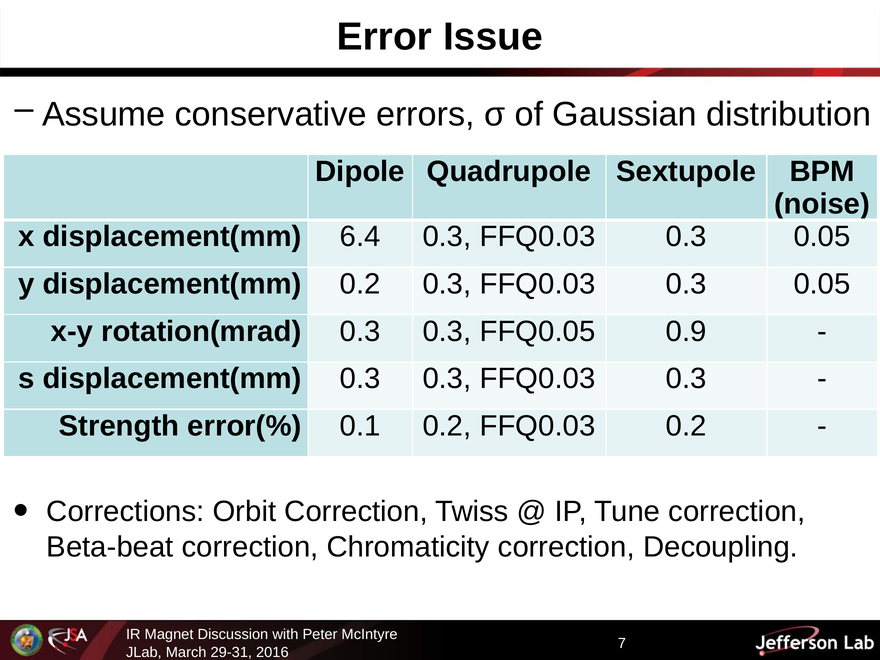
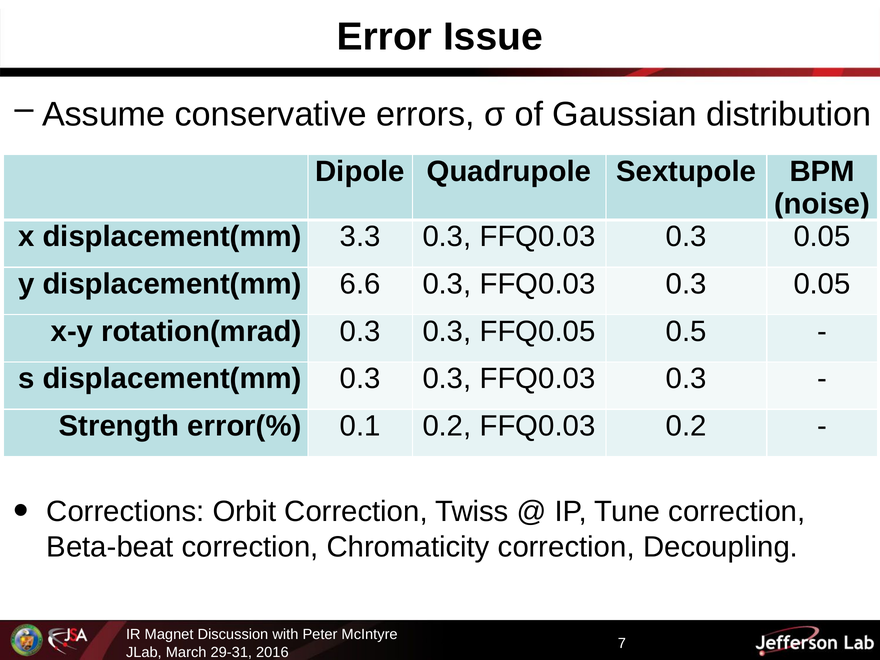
6.4: 6.4 -> 3.3 (360, 237)
displacement(mm 0.2: 0.2 -> 6.6 (360, 284)
0.9: 0.9 -> 0.5 (686, 331)
